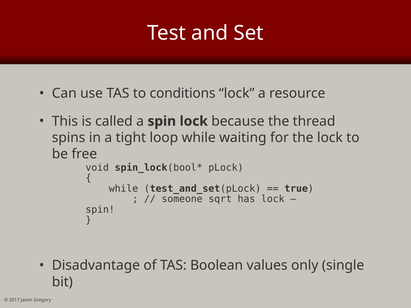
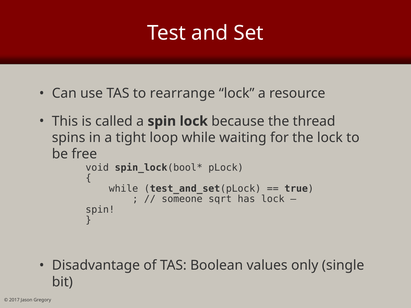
conditions: conditions -> rearrange (182, 93)
